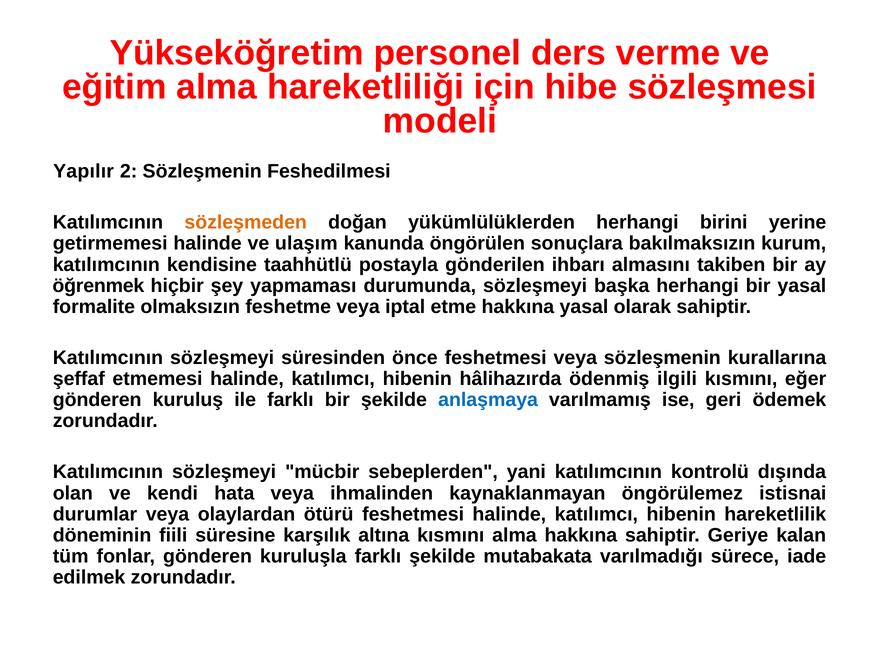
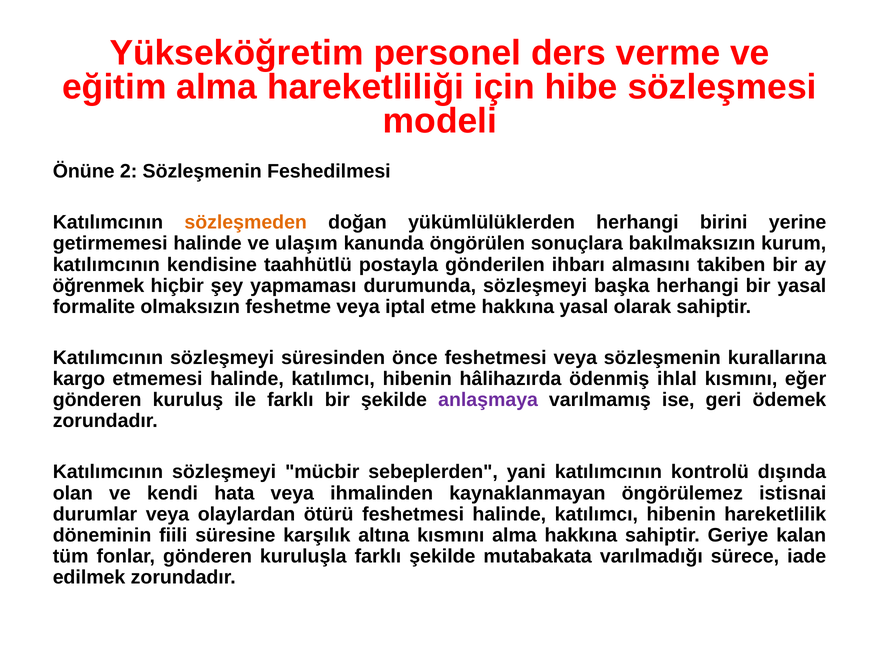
Yapılır: Yapılır -> Önüne (84, 171)
şeffaf: şeffaf -> kargo (79, 379)
ilgili: ilgili -> ihlal (677, 379)
anlaşmaya colour: blue -> purple (488, 400)
